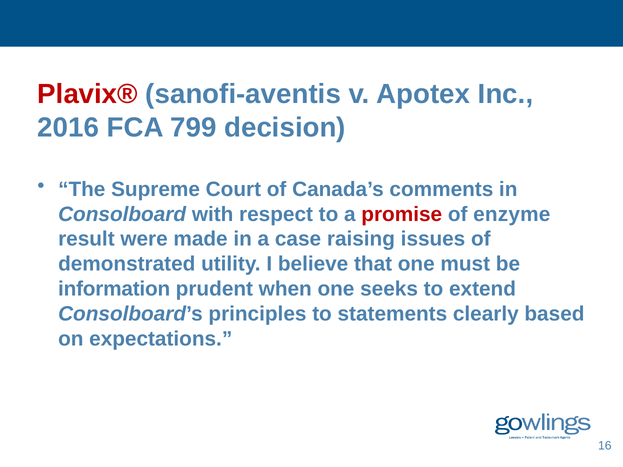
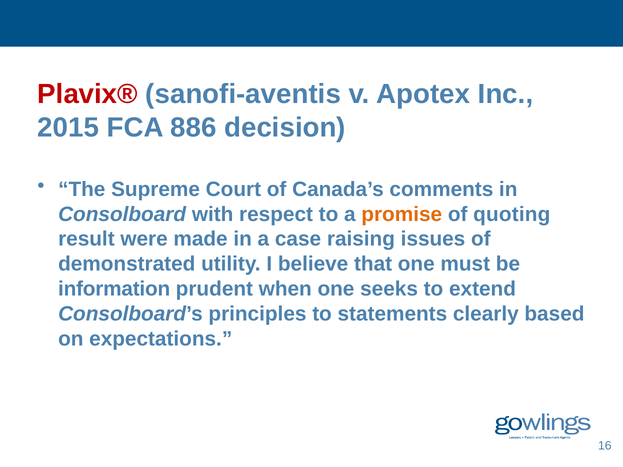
2016: 2016 -> 2015 (68, 128)
799: 799 -> 886 (193, 128)
promise colour: red -> orange (402, 214)
enzyme: enzyme -> quoting (512, 214)
